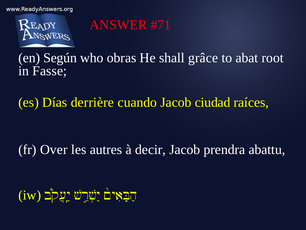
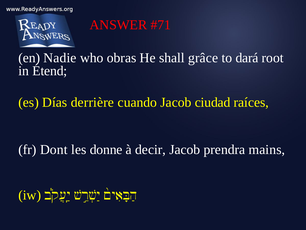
Según: Según -> Nadie (60, 58)
abat: abat -> dará (247, 58)
Fasse: Fasse -> Étend (50, 71)
Over: Over -> Dont (54, 149)
autres: autres -> donne (106, 149)
abattu: abattu -> mains (267, 149)
